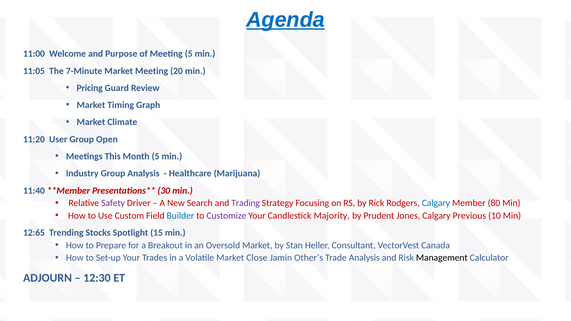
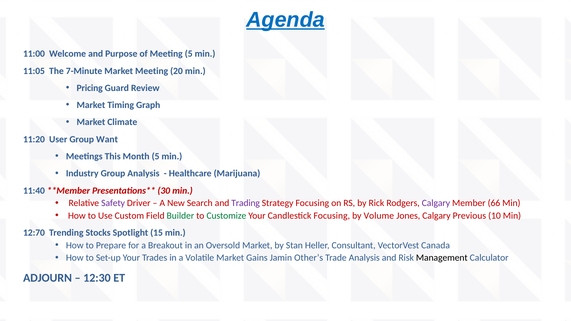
Open: Open -> Want (107, 139)
Calgary colour: blue -> purple (436, 203)
80: 80 -> 66 (494, 203)
Builder colour: blue -> green (180, 216)
Customize colour: purple -> green (226, 216)
Candlestick Majority: Majority -> Focusing (332, 216)
Prudent: Prudent -> Volume (379, 216)
12:65: 12:65 -> 12:70 (34, 233)
Close: Close -> Gains (257, 258)
